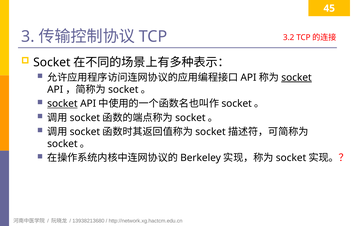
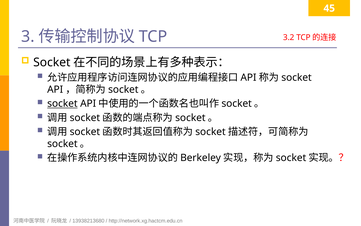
socket underline: present -> none (297, 77)
